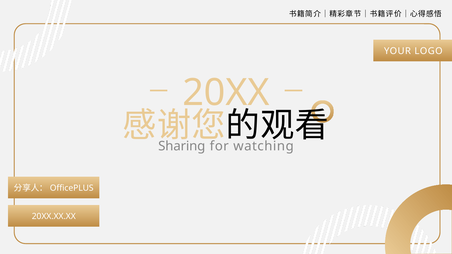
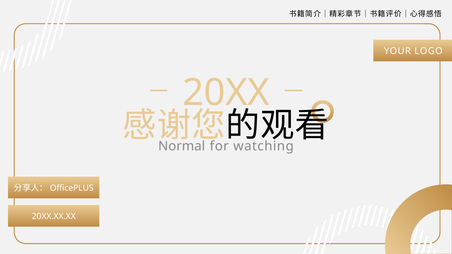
Sharing: Sharing -> Normal (182, 146)
